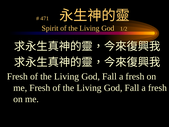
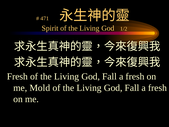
me Fresh: Fresh -> Mold (40, 88)
